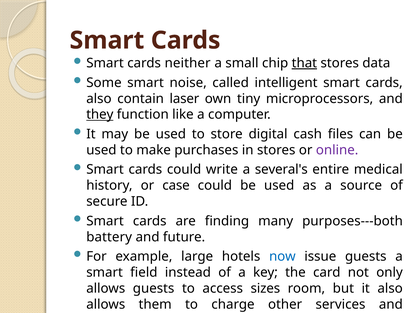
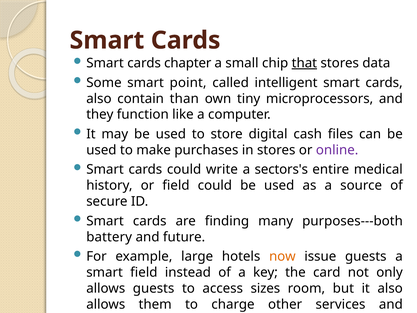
neither: neither -> chapter (188, 63)
noise: noise -> point (188, 83)
laser: laser -> than (184, 99)
they underline: present -> none (100, 115)
several's: several's -> sectors's (281, 169)
or case: case -> field (176, 185)
now colour: blue -> orange (282, 256)
